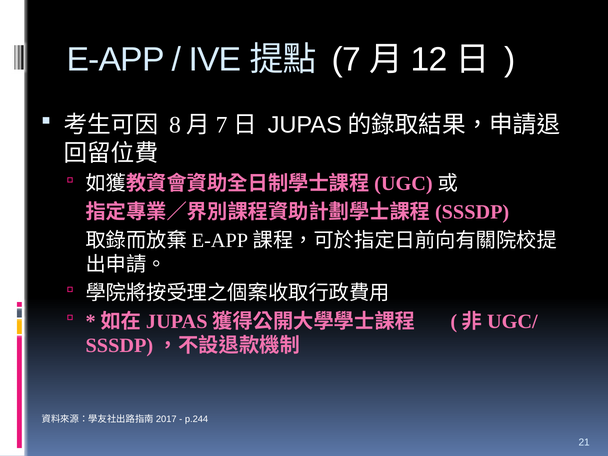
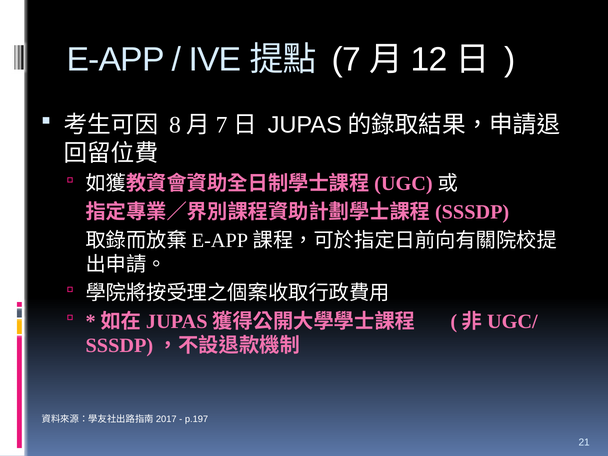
p.244: p.244 -> p.197 (197, 419)
